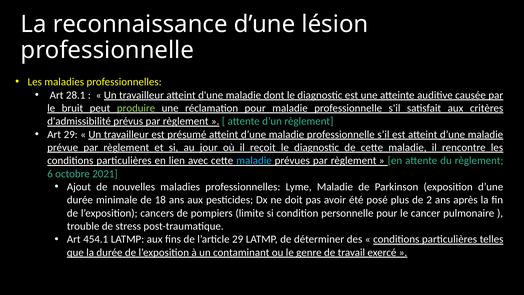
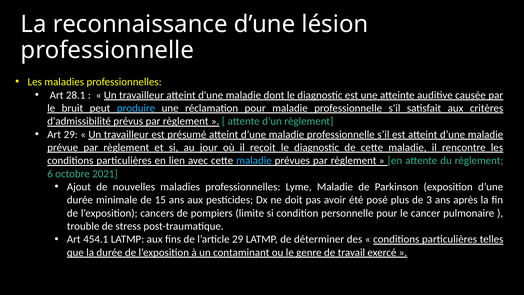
produire colour: light green -> light blue (136, 108)
18: 18 -> 15 (160, 200)
2: 2 -> 3 (429, 200)
